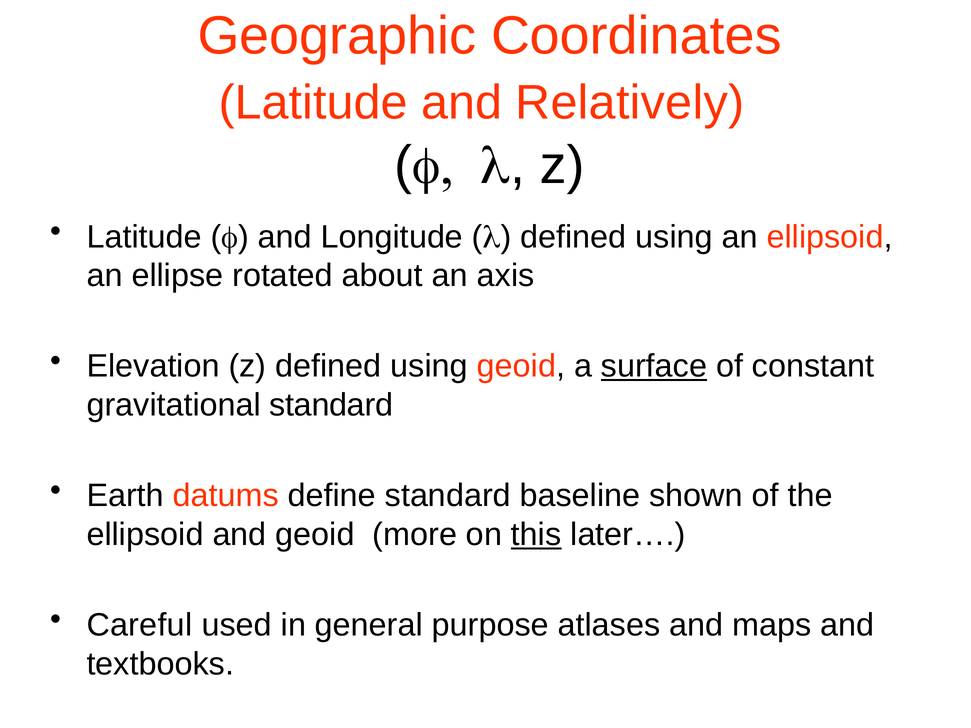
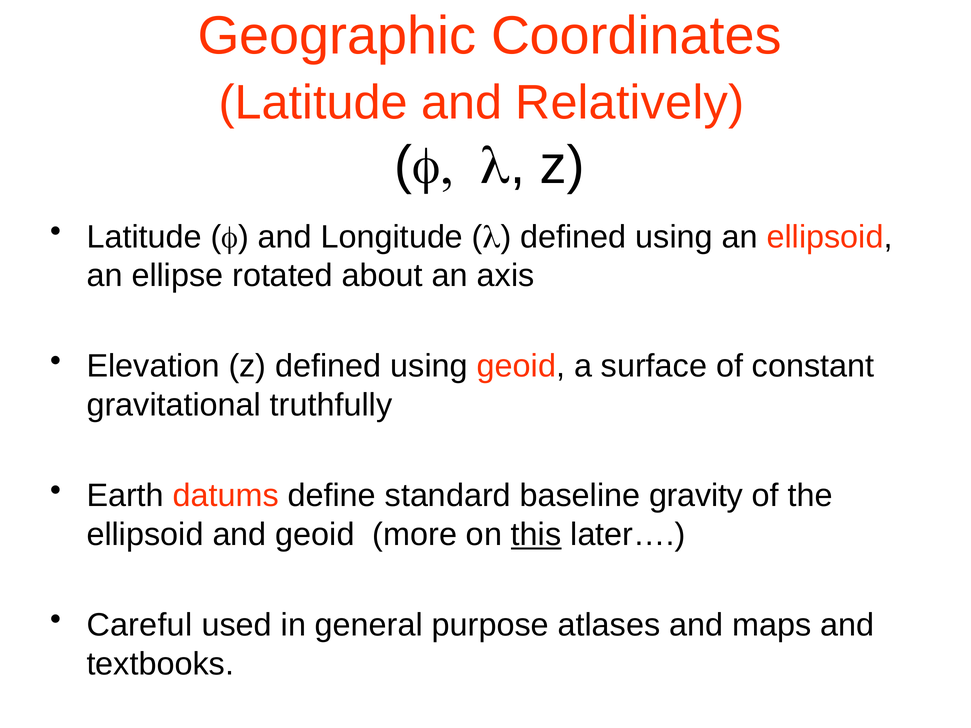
surface underline: present -> none (654, 366)
gravitational standard: standard -> truthfully (331, 405)
shown: shown -> gravity (696, 496)
